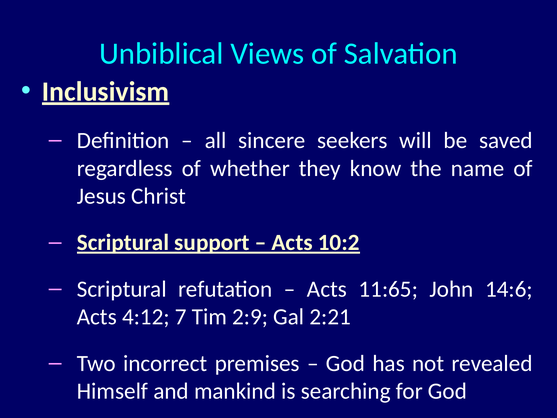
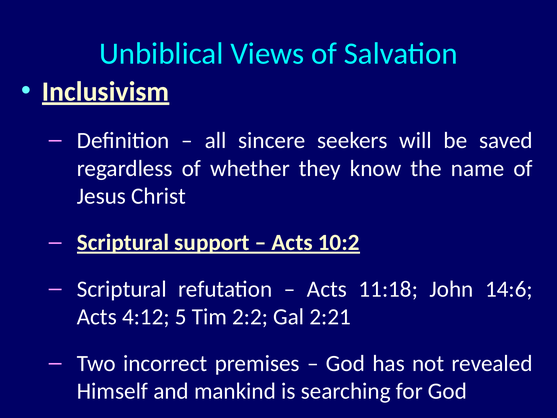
11:65: 11:65 -> 11:18 (388, 289)
7: 7 -> 5 (181, 317)
2:9: 2:9 -> 2:2 (250, 317)
